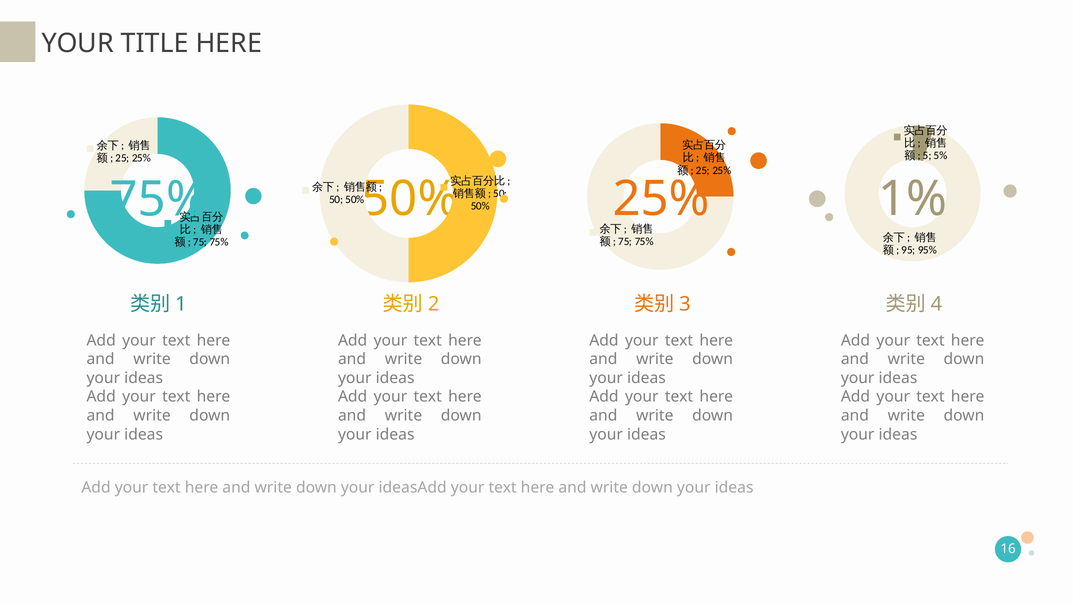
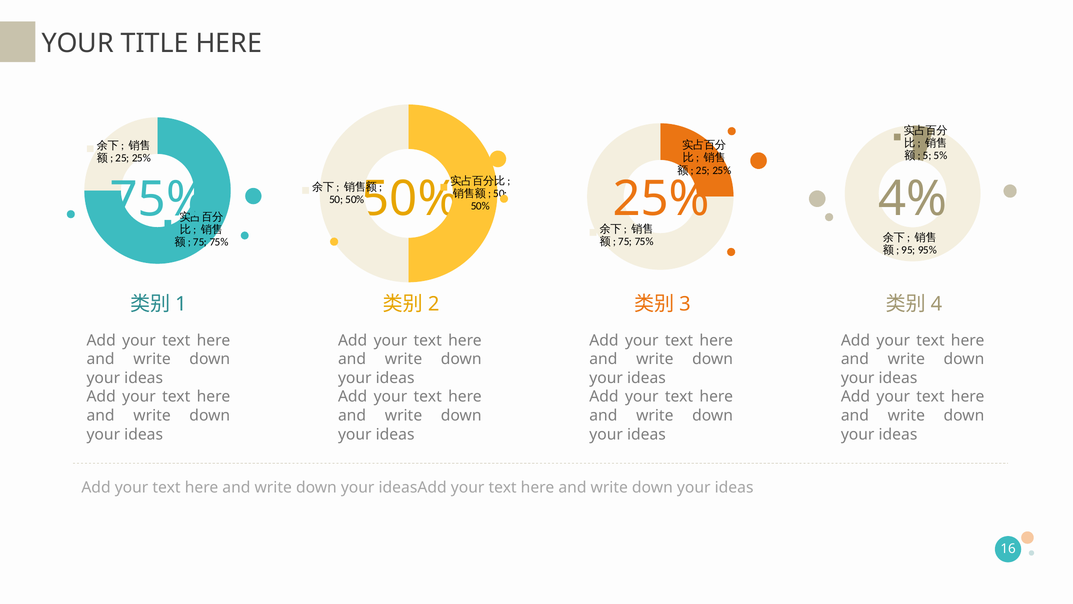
1%: 1% -> 4% (913, 199)
